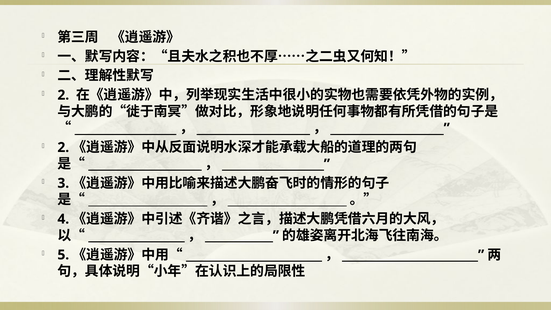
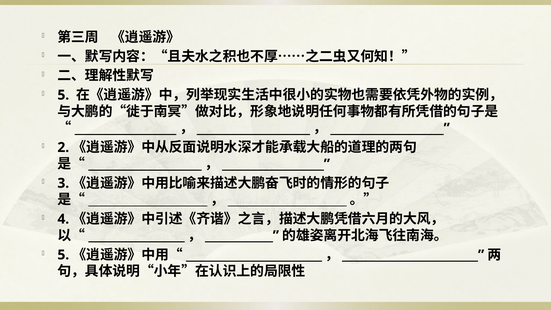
2: 2 -> 5 (63, 95)
